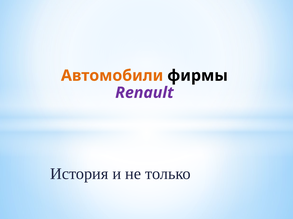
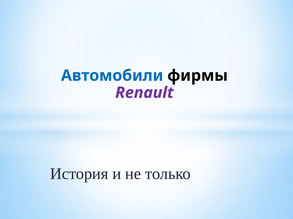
Автомобили colour: orange -> blue (112, 76)
